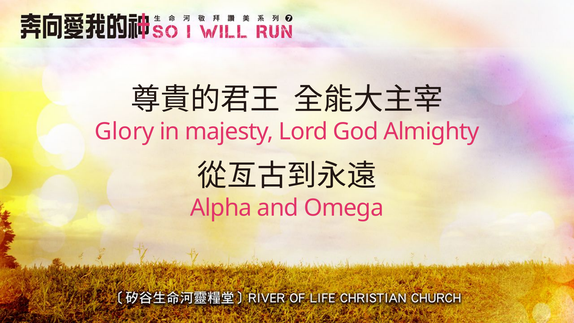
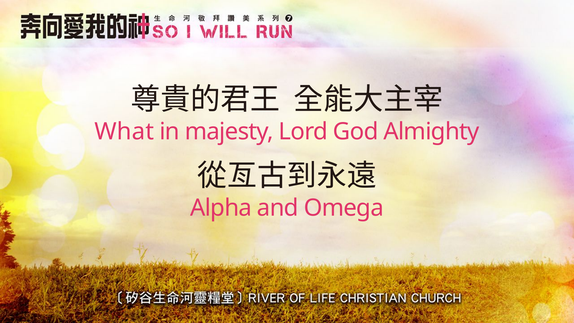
Glory: Glory -> What (124, 131)
